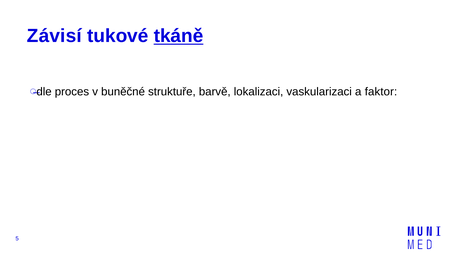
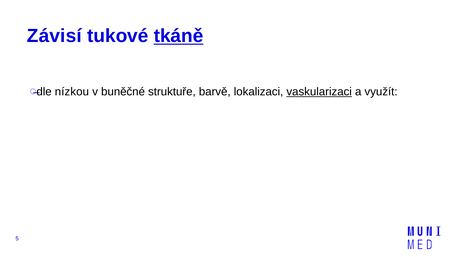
proces: proces -> nízkou (72, 92)
vaskularizaci underline: none -> present (319, 92)
faktor: faktor -> využít (381, 92)
